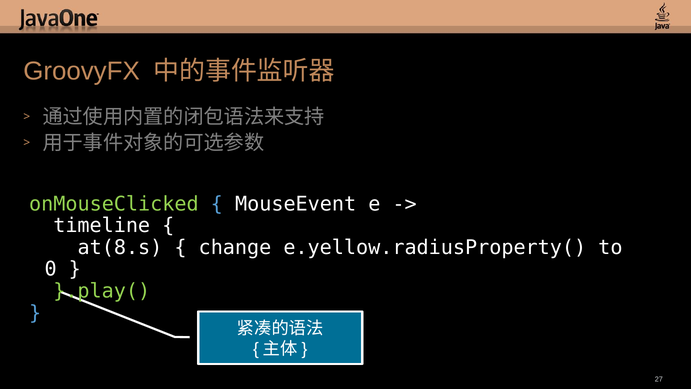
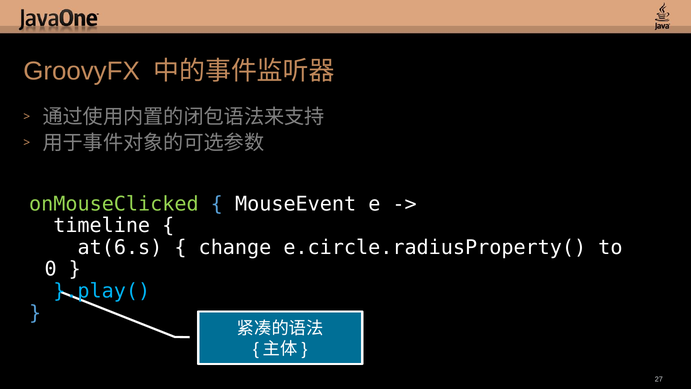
at(8.s: at(8.s -> at(6.s (120, 247)
e.yellow.radiusProperty(: e.yellow.radiusProperty( -> e.circle.radiusProperty( (435, 247)
}.play( colour: light green -> light blue (102, 291)
